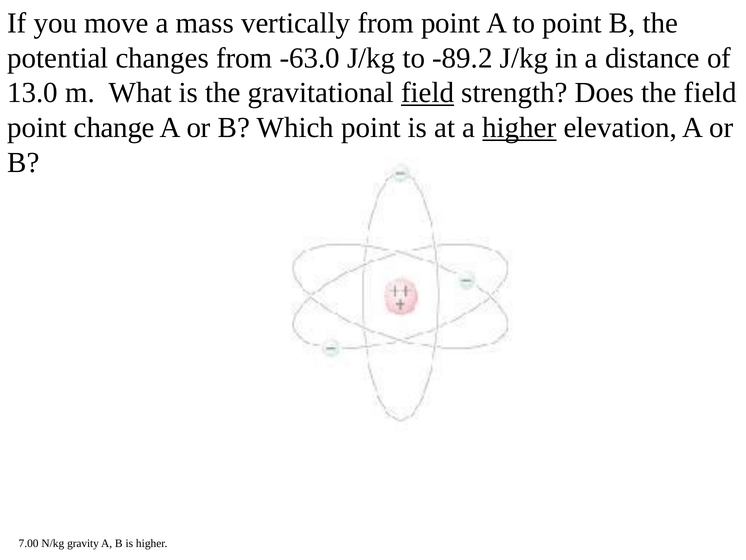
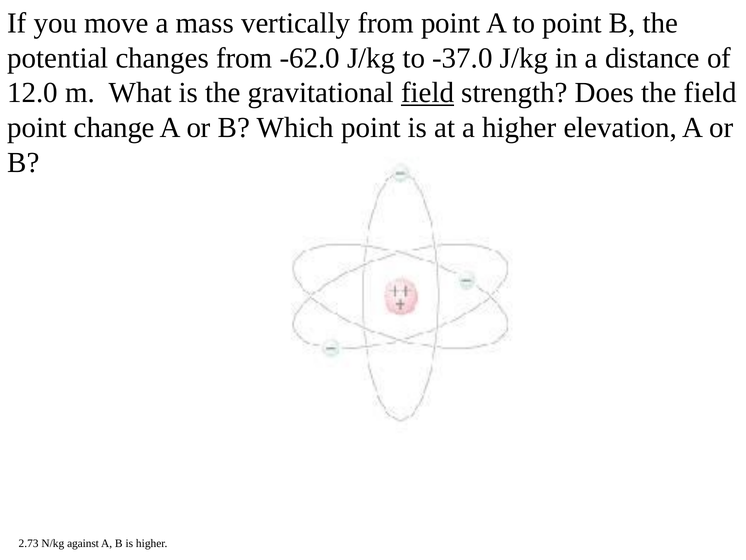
-63.0: -63.0 -> -62.0 (310, 58)
-89.2: -89.2 -> -37.0 (462, 58)
13.0: 13.0 -> 12.0 (33, 93)
higher underline: present -> none (519, 128)
7.00: 7.00 -> 2.73 (29, 543)
gravity: gravity -> against (83, 543)
